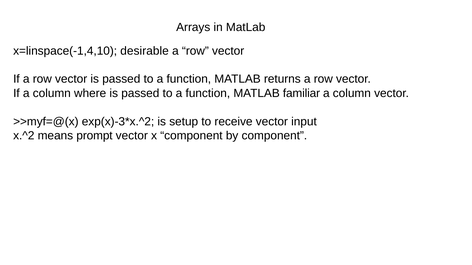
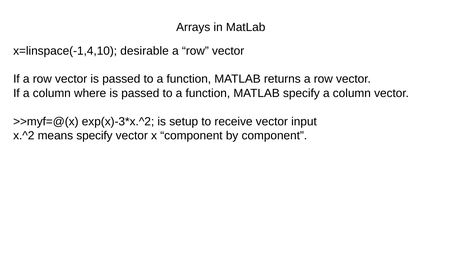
MATLAB familiar: familiar -> specify (301, 93)
means prompt: prompt -> specify (94, 136)
